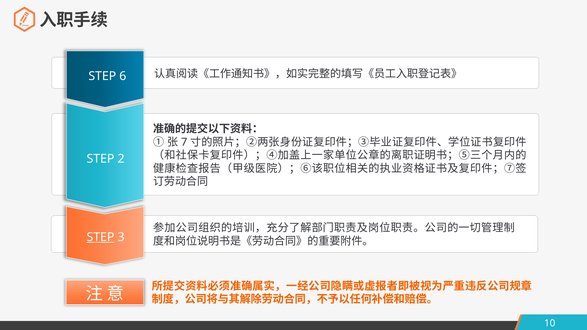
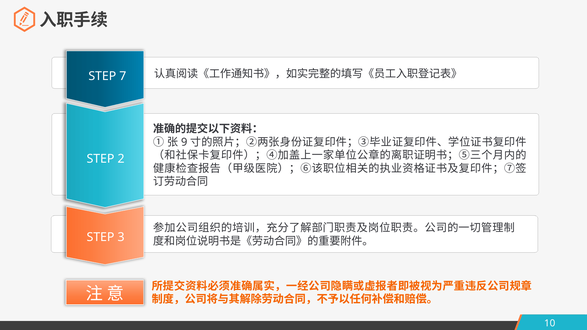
6: 6 -> 7 (123, 76)
7: 7 -> 9 (184, 142)
STEP underline: present -> none (101, 237)
